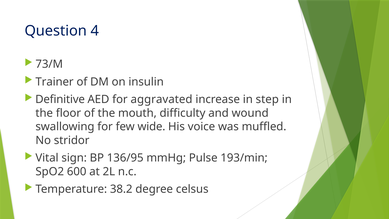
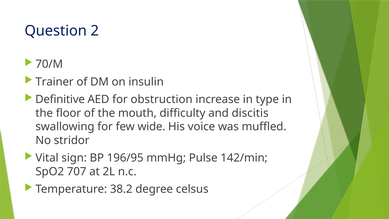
4: 4 -> 2 (95, 31)
73/M: 73/M -> 70/M (49, 64)
aggravated: aggravated -> obstruction (162, 99)
step: step -> type (267, 99)
wound: wound -> discitis (250, 113)
136/95: 136/95 -> 196/95 (125, 158)
193/min: 193/min -> 142/min (244, 158)
600: 600 -> 707 (77, 171)
